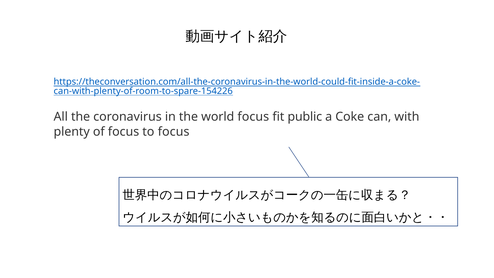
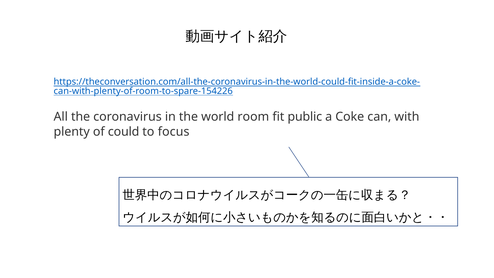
world focus: focus -> room (253, 117)
of focus: focus -> could (124, 132)
